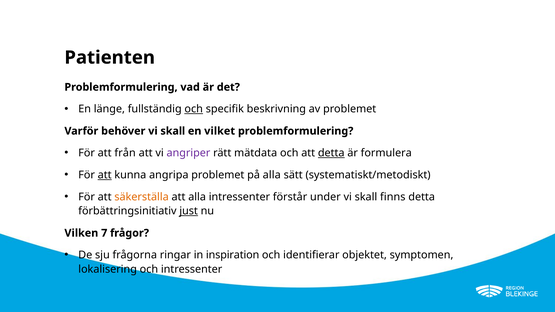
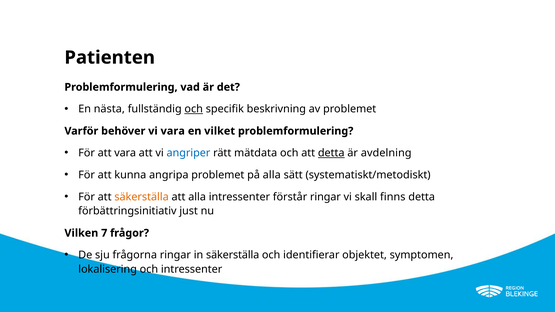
länge: länge -> nästa (109, 109)
behöver vi skall: skall -> vara (173, 131)
att från: från -> vara (125, 153)
angriper colour: purple -> blue (188, 153)
formulera: formulera -> avdelning (386, 153)
att underline: present -> none (105, 175)
förstår under: under -> ringar (325, 197)
just underline: present -> none (189, 211)
in inspiration: inspiration -> säkerställa (233, 255)
